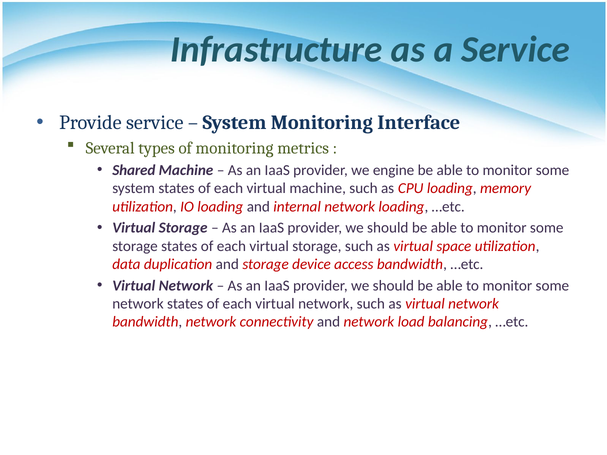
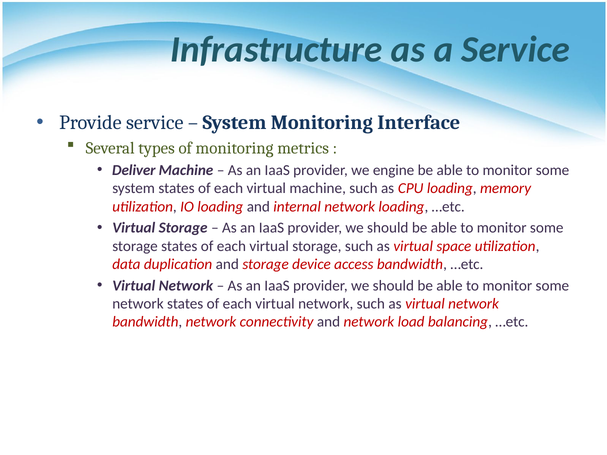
Shared: Shared -> Deliver (134, 170)
